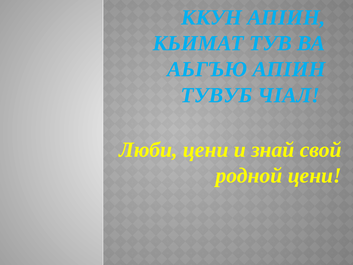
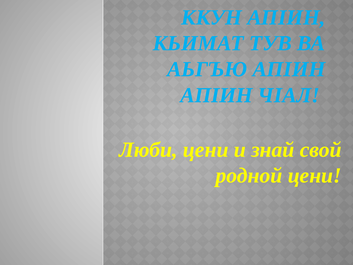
ТУВУБ: ТУВУБ -> АПIИН (217, 95)
